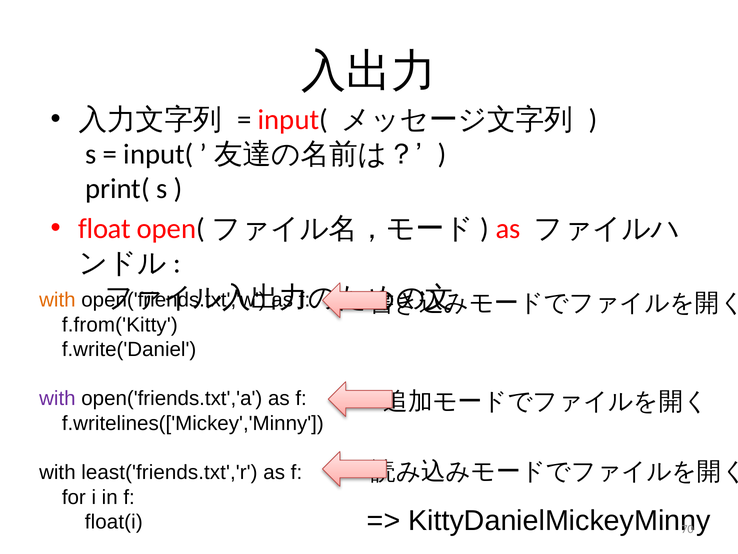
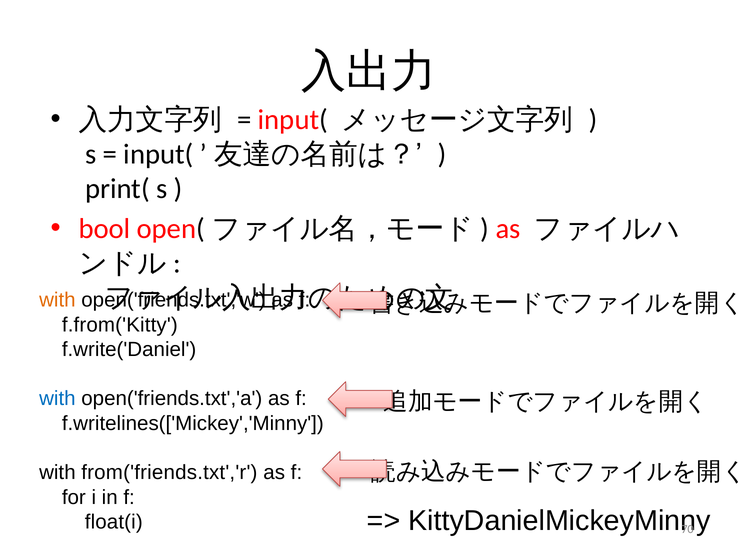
float: float -> bool (104, 229)
with colour: purple -> blue (57, 398)
least('friends.txt','r: least('friends.txt','r -> from('friends.txt','r (169, 472)
